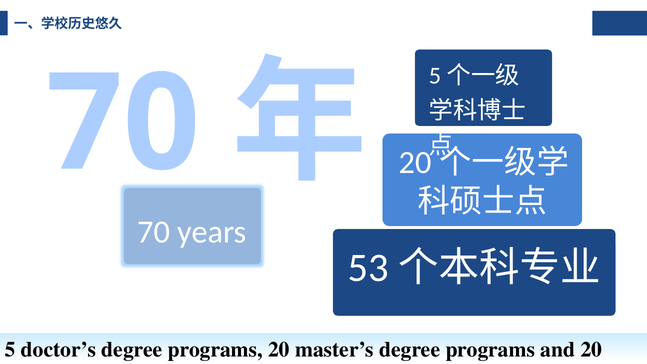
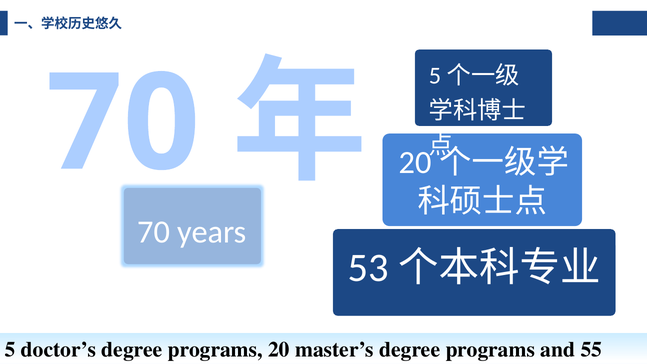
and 20: 20 -> 55 (591, 350)
